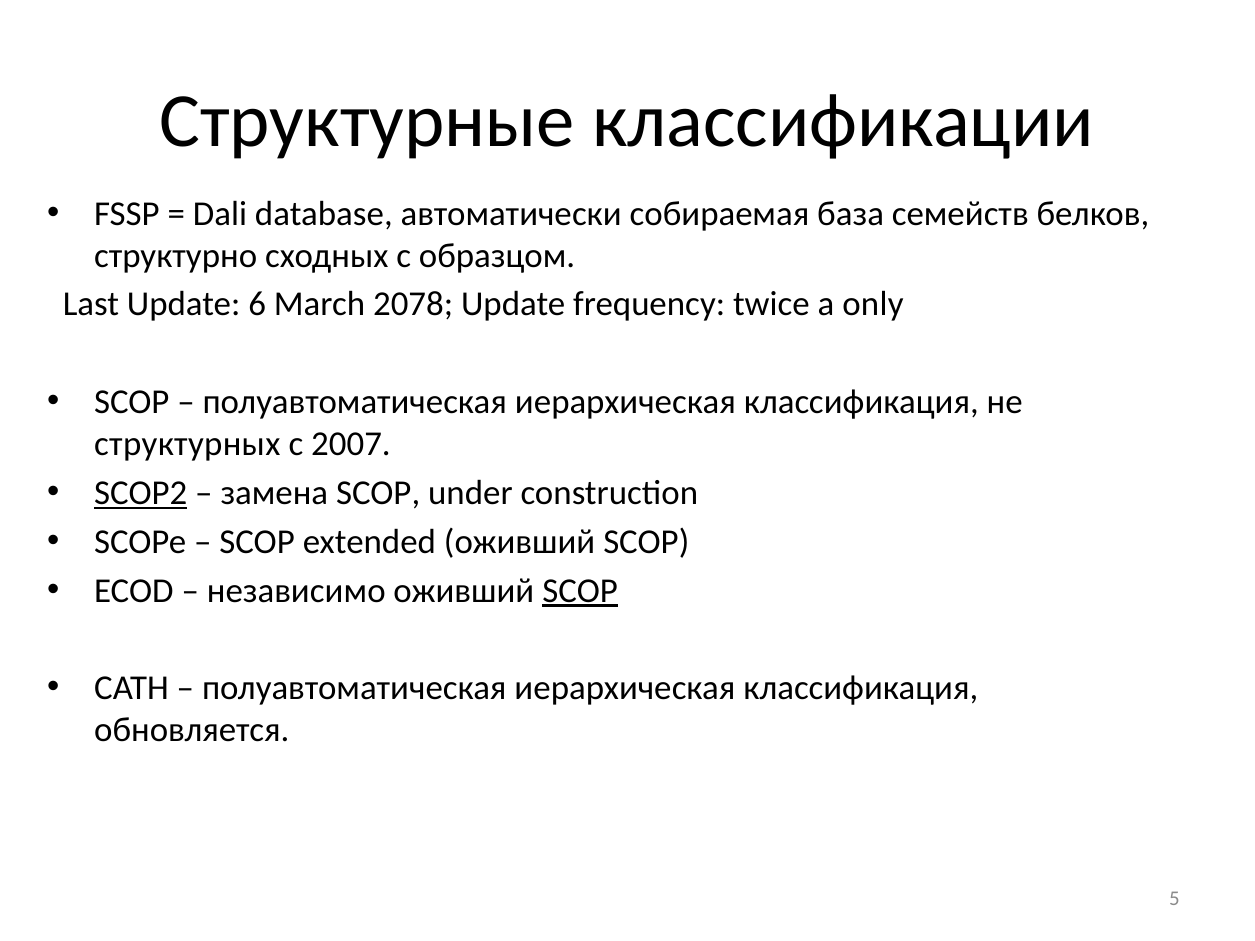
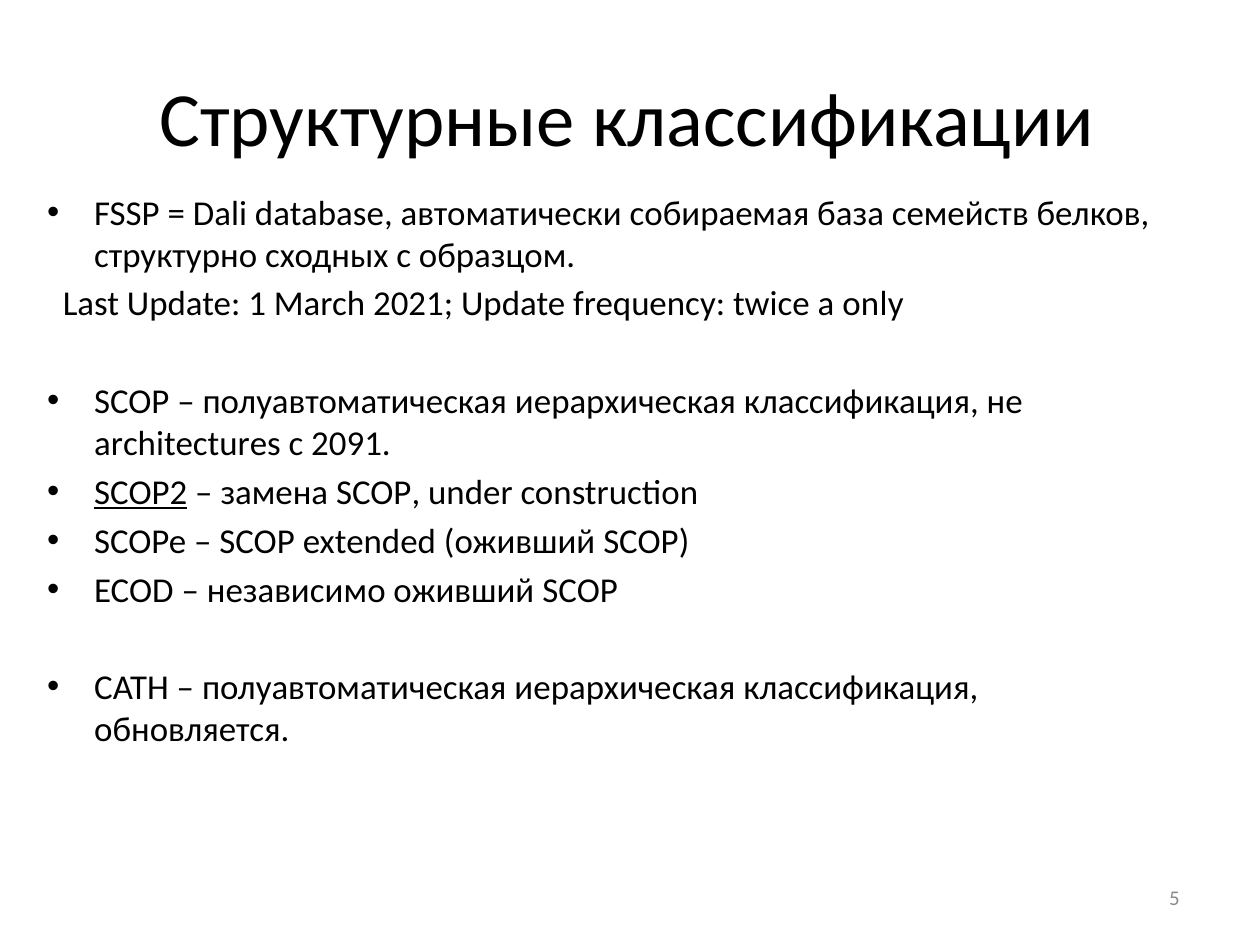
6: 6 -> 1 (257, 304)
2078: 2078 -> 2021 (413, 304)
структурных: структурных -> architectures (187, 444)
2007: 2007 -> 2091 (351, 444)
SCOP underline: present -> none (580, 591)
